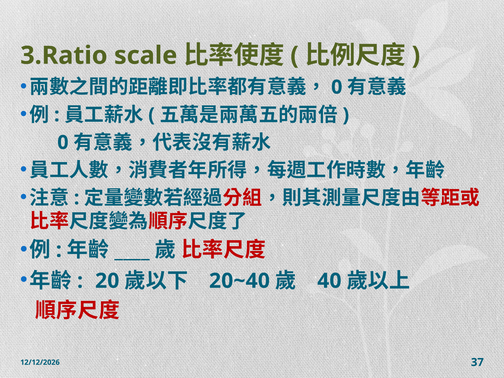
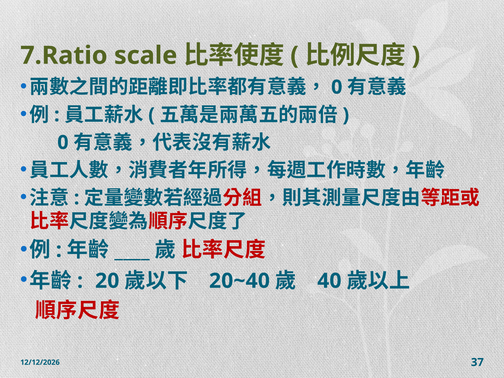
3.Ratio: 3.Ratio -> 7.Ratio (64, 55)
